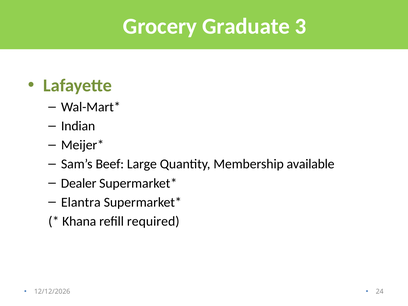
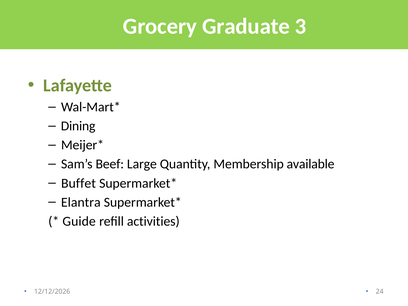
Indian: Indian -> Dining (78, 126)
Dealer: Dealer -> Buffet (79, 183)
Khana: Khana -> Guide (79, 221)
required: required -> activities (153, 221)
